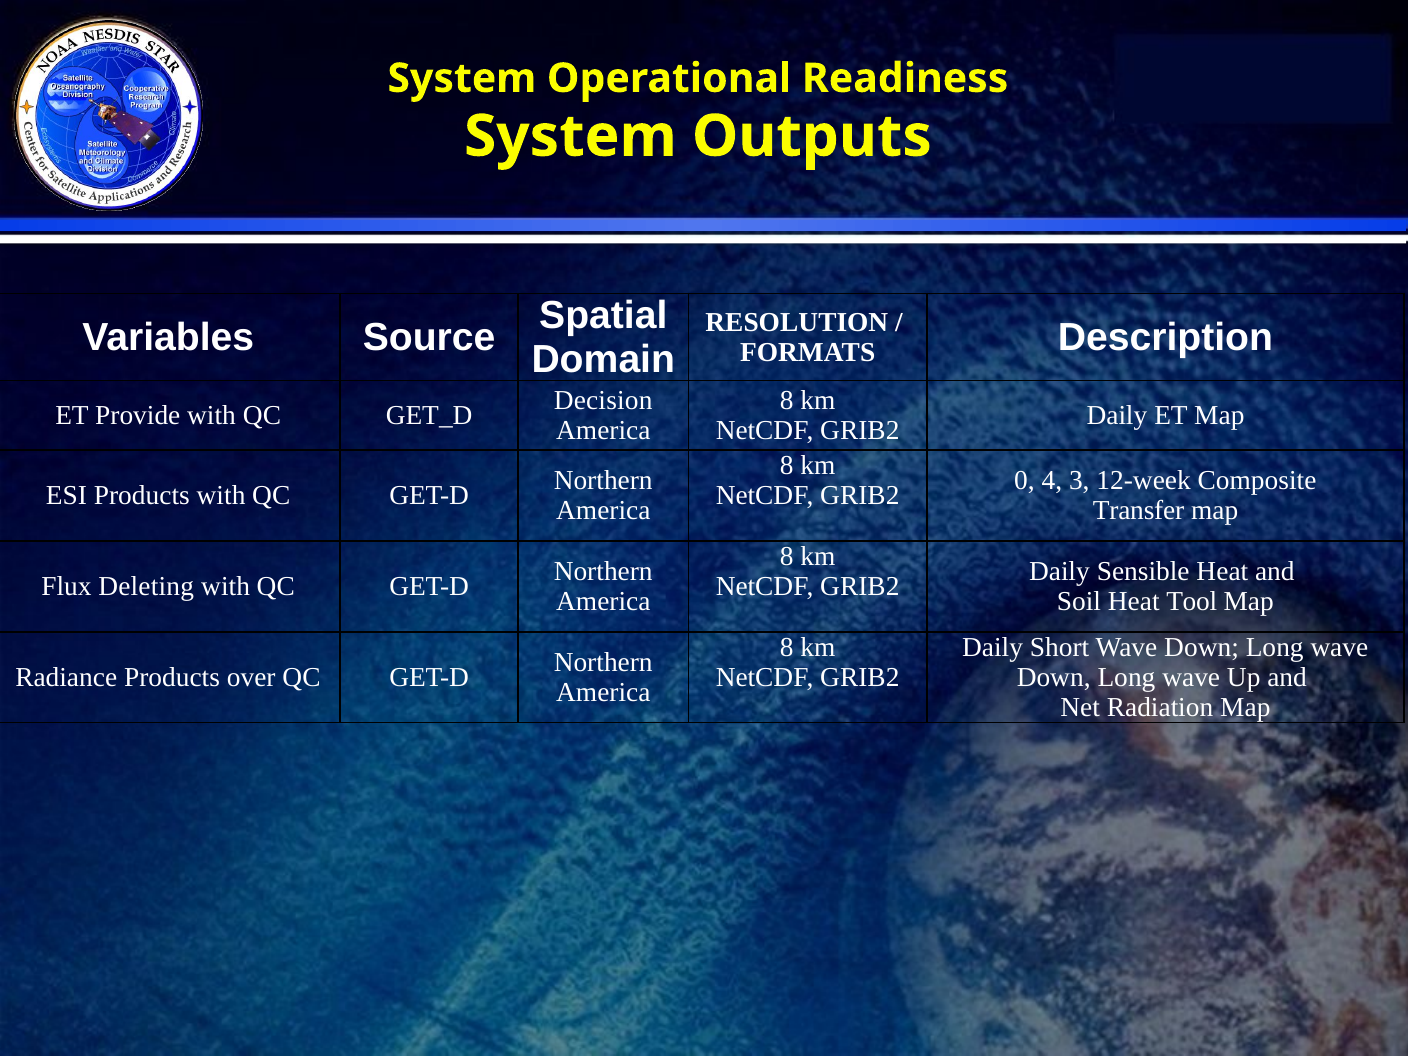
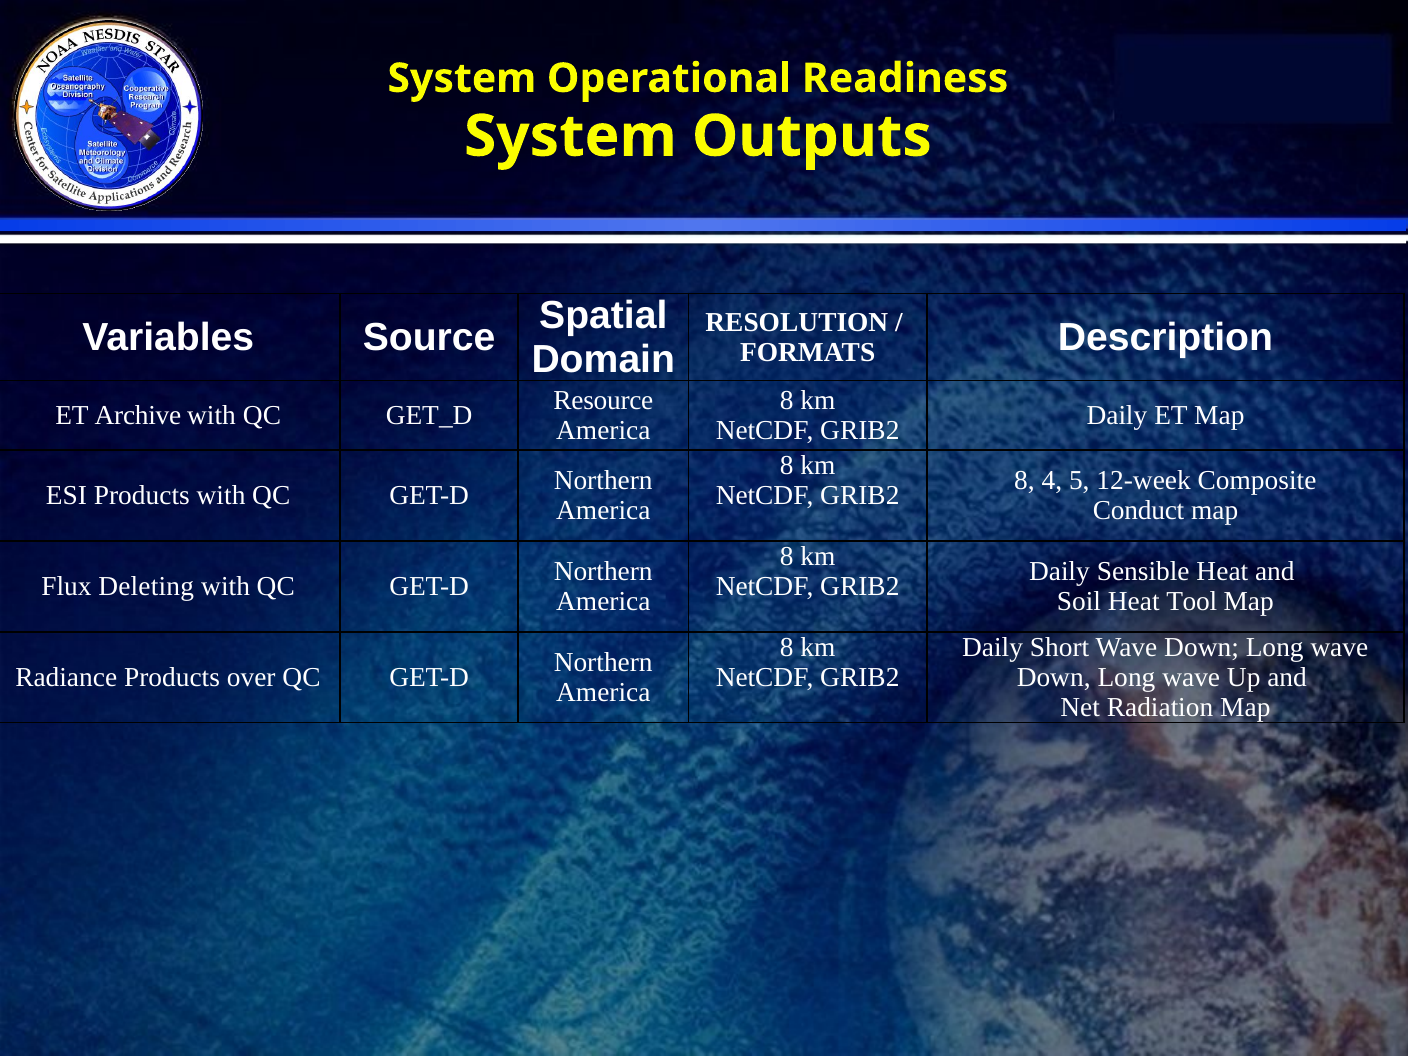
Decision: Decision -> Resource (603, 400)
Provide: Provide -> Archive (138, 416)
0: 0 -> 8 (1024, 481)
3: 3 -> 5 (1079, 481)
Transfer: Transfer -> Conduct (1139, 511)
